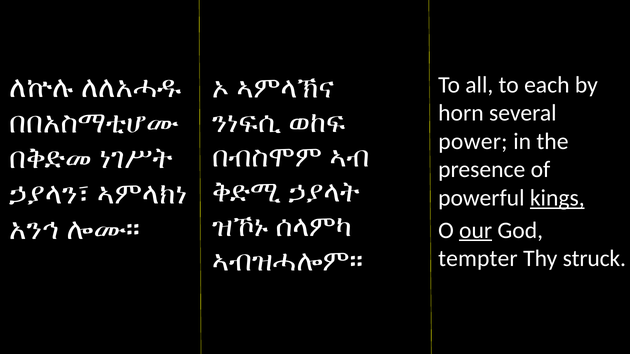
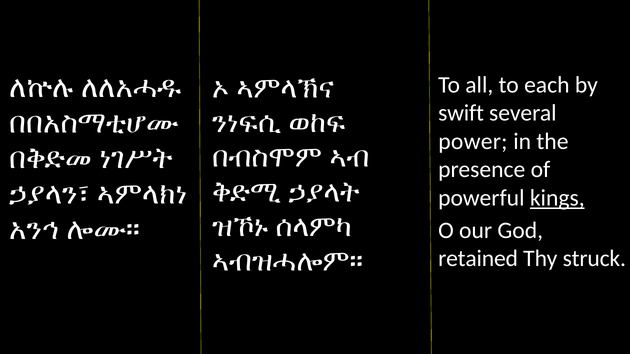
horn: horn -> swift (461, 113)
our underline: present -> none (476, 230)
tempter: tempter -> retained (478, 259)
